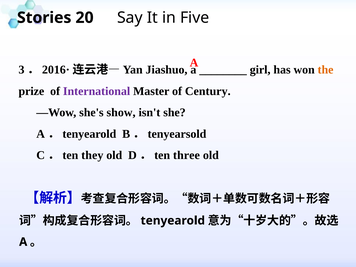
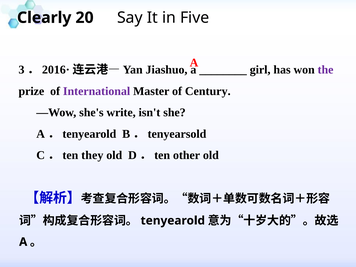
Stories: Stories -> Clearly (44, 18)
the colour: orange -> purple (326, 70)
show: show -> write (121, 113)
three: three -> other (187, 155)
